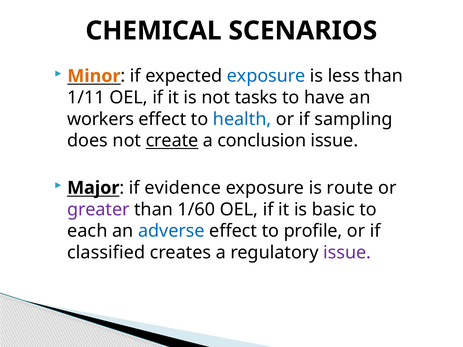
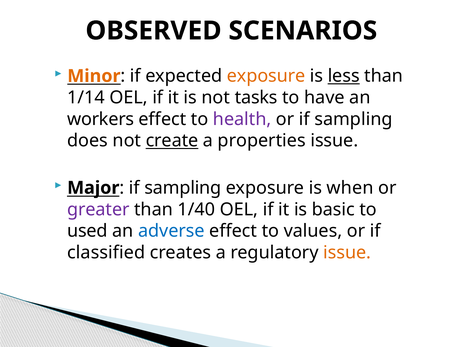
CHEMICAL: CHEMICAL -> OBSERVED (154, 31)
exposure colour: blue -> orange (266, 76)
less underline: none -> present (344, 76)
1/11: 1/11 -> 1/14 (86, 98)
health colour: blue -> purple (242, 119)
conclusion: conclusion -> properties (262, 141)
evidence: evidence -> sampling (183, 188)
route: route -> when (350, 188)
1/60: 1/60 -> 1/40 (196, 210)
each: each -> used (87, 231)
profile: profile -> values (313, 231)
issue colour: purple -> orange (347, 253)
